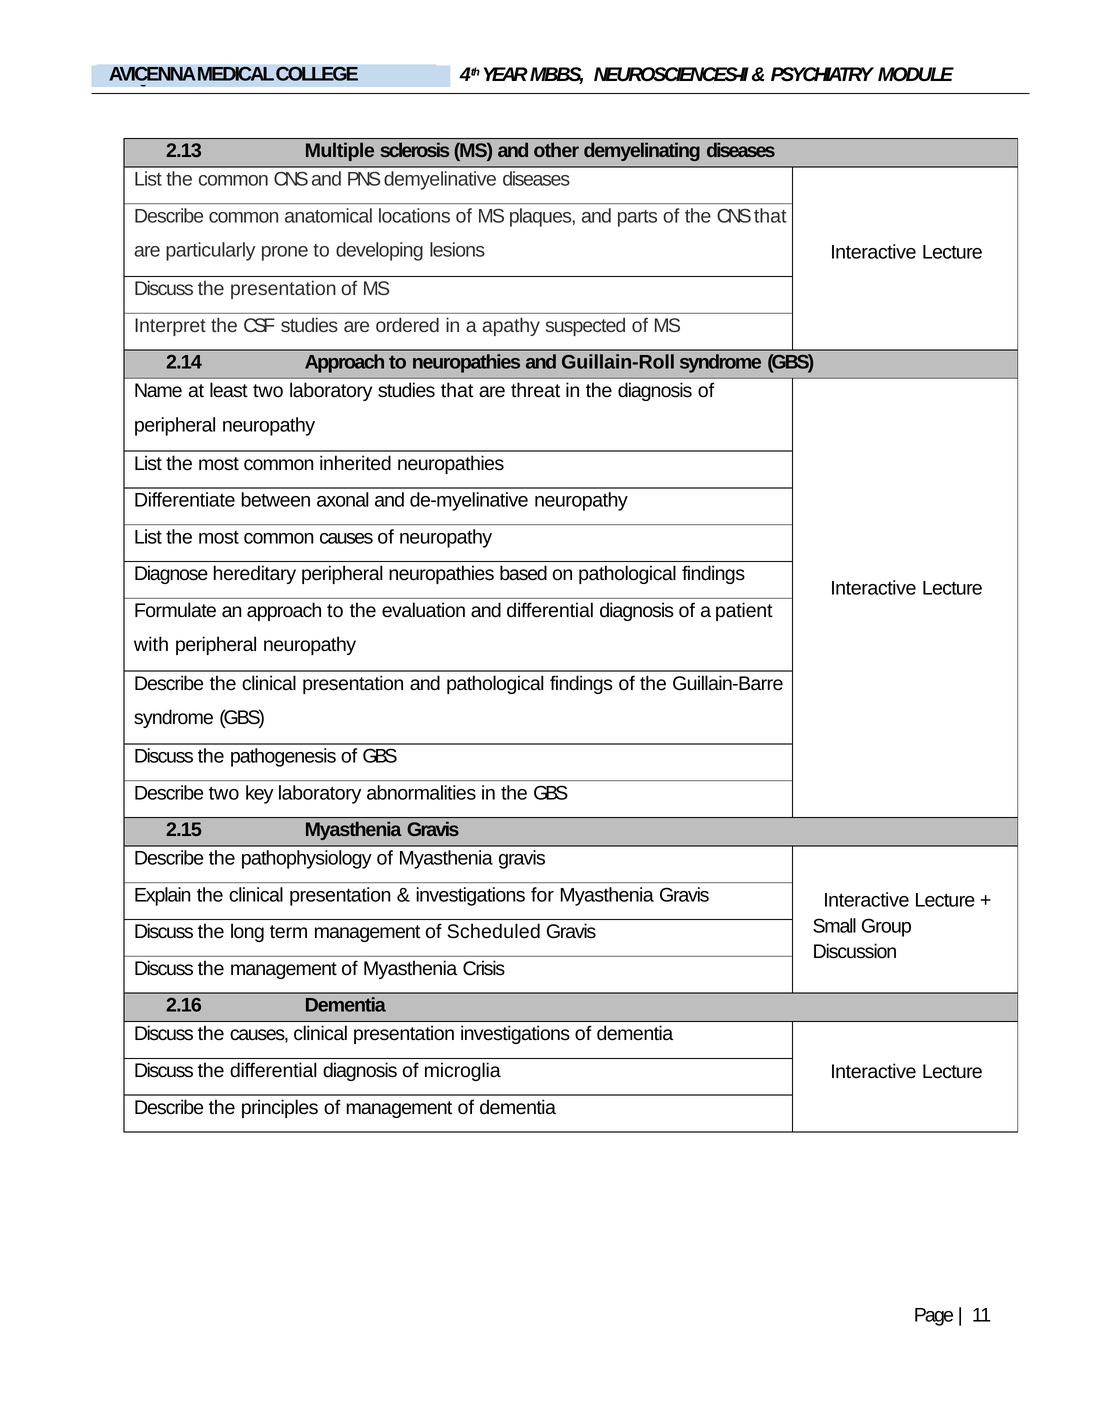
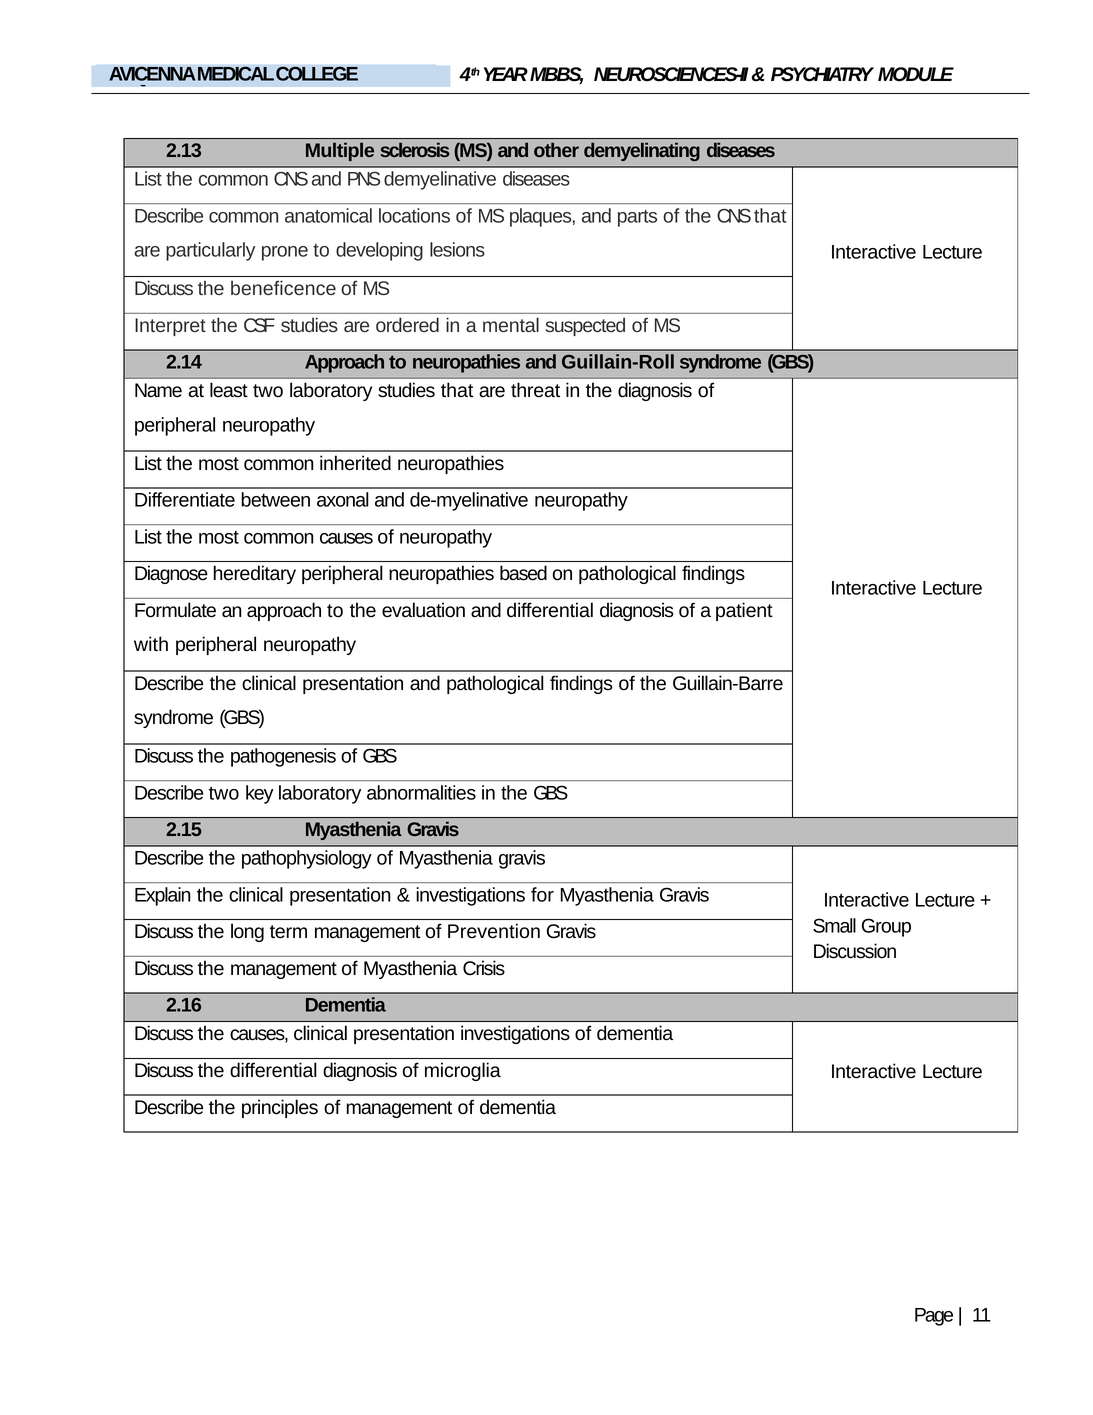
the presentation: presentation -> beneficence (283, 289)
apathy: apathy -> mental (511, 326)
Scheduled: Scheduled -> Prevention (494, 932)
